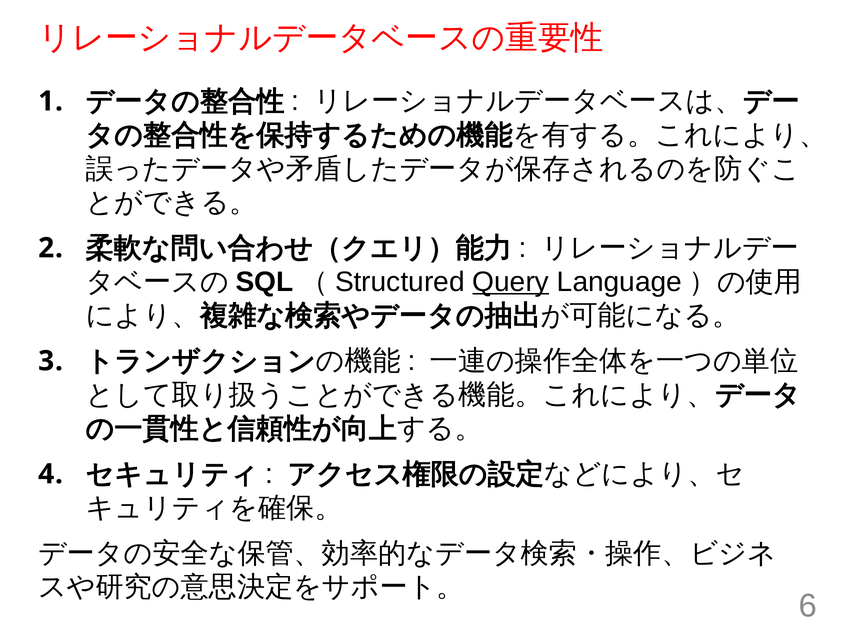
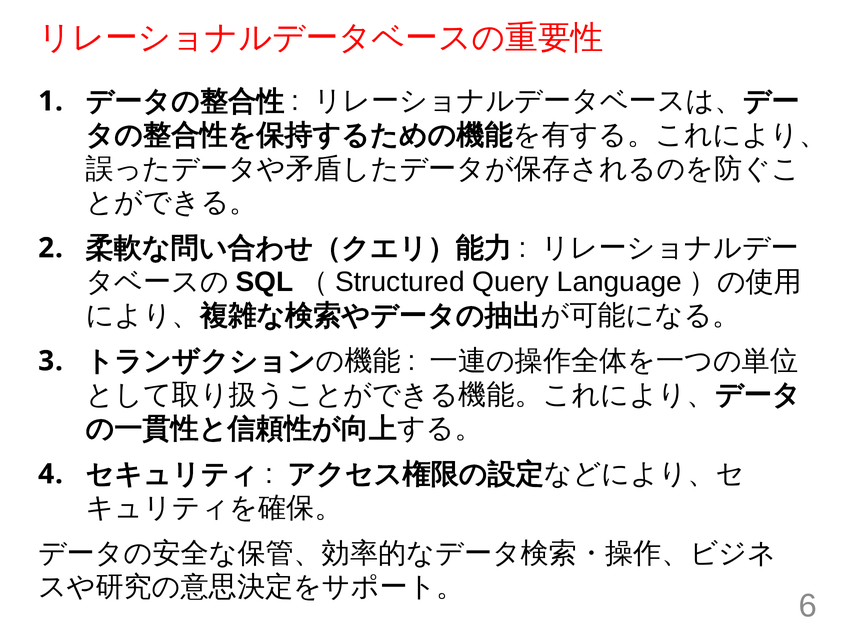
Query underline: present -> none (511, 282)
